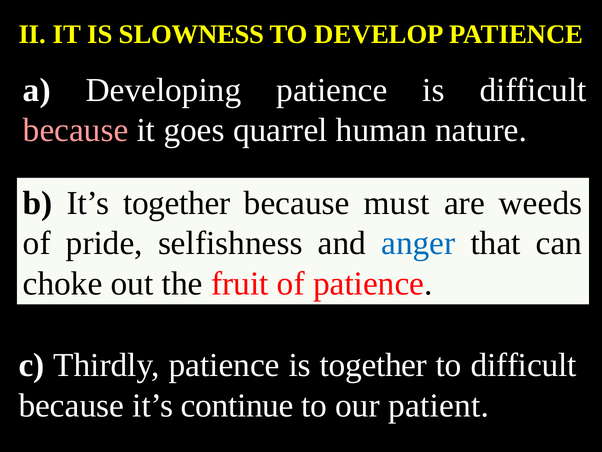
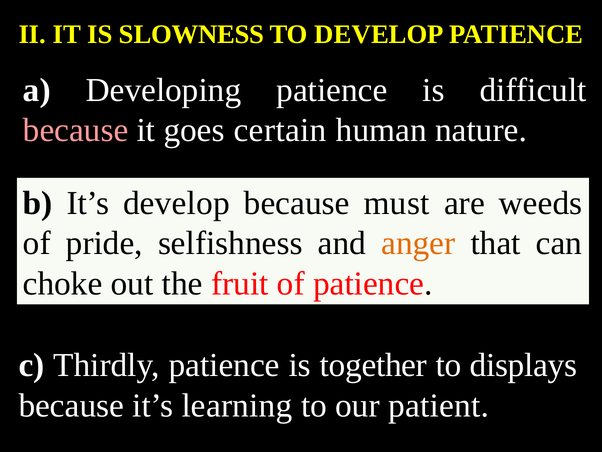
quarrel: quarrel -> certain (280, 130)
It’s together: together -> develop (176, 203)
anger colour: blue -> orange (418, 243)
to difficult: difficult -> displays (524, 365)
continue: continue -> learning (237, 405)
